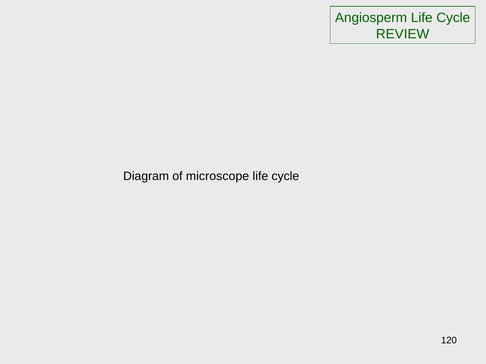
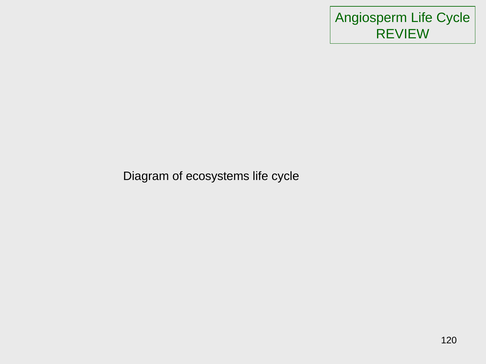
microscope: microscope -> ecosystems (218, 177)
